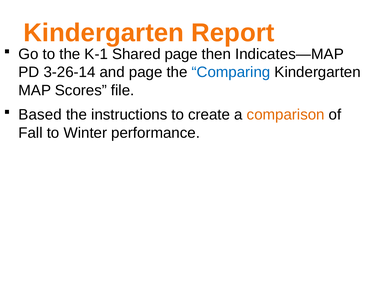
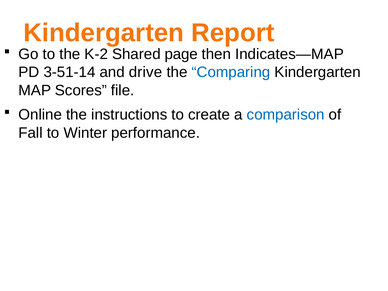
K-1: K-1 -> K-2 (96, 54)
3-26-14: 3-26-14 -> 3-51-14 (69, 72)
and page: page -> drive (146, 72)
Based: Based -> Online (40, 115)
comparison colour: orange -> blue (286, 115)
